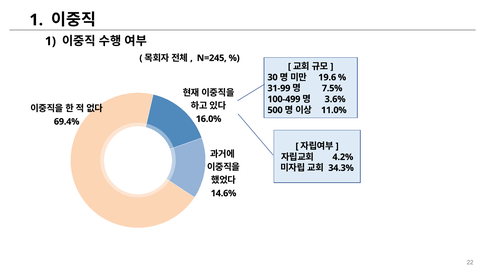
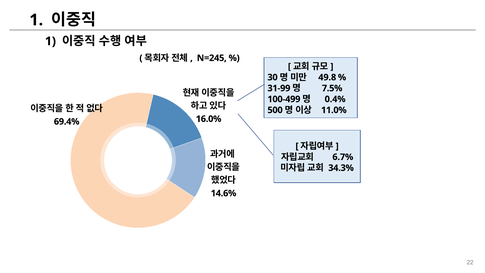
19.6: 19.6 -> 49.8 (327, 77)
3.6%: 3.6% -> 0.4% (335, 99)
4.2%: 4.2% -> 6.7% (343, 157)
